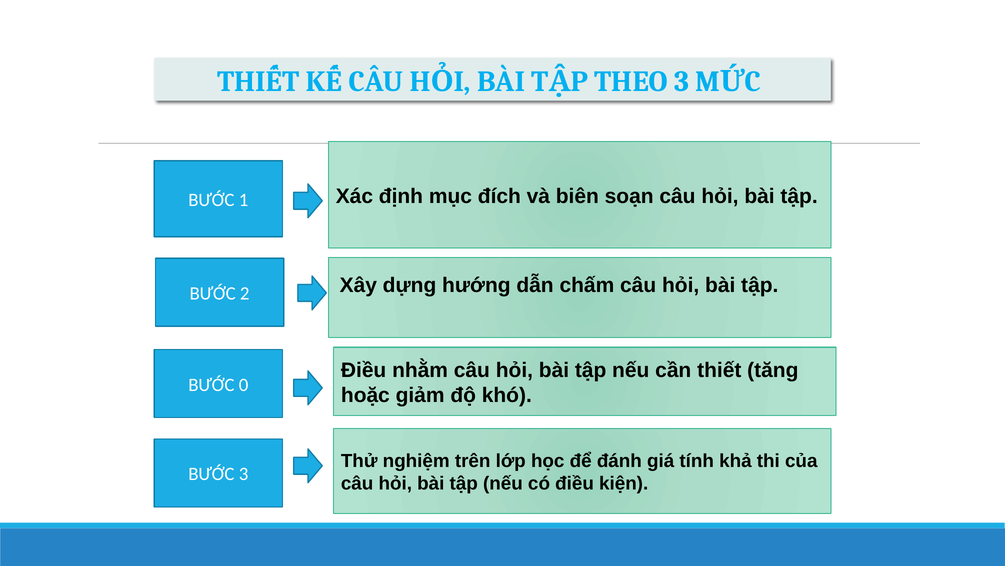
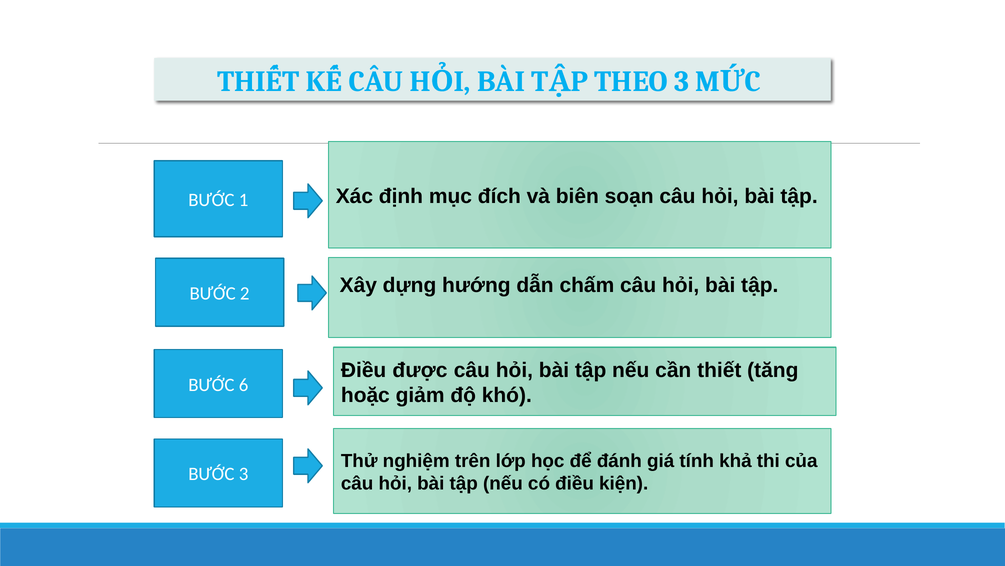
nhằm: nhằm -> được (420, 370)
0: 0 -> 6 (244, 384)
